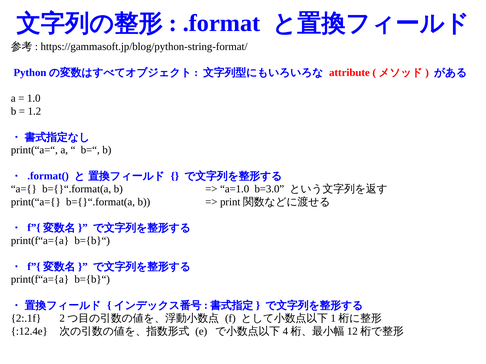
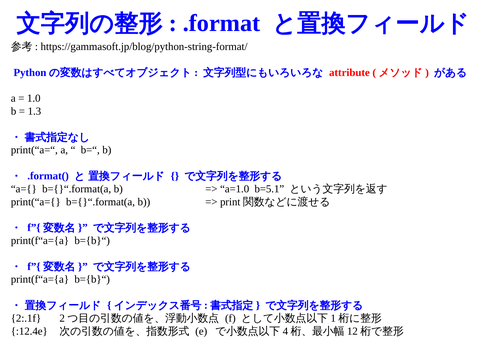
1.2: 1.2 -> 1.3 (34, 111)
b=3.0: b=3.0 -> b=5.1 (269, 189)
